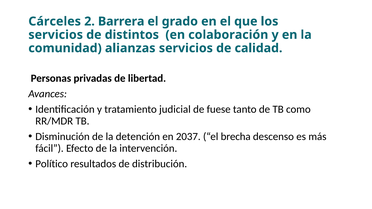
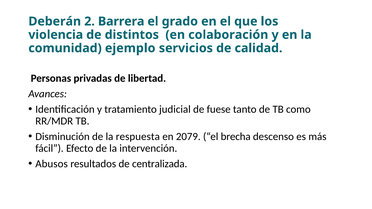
Cárceles: Cárceles -> Deberán (55, 21)
servicios: servicios -> violencia (56, 35)
alianzas: alianzas -> ejemplo (130, 48)
detención: detención -> respuesta (138, 137)
2037: 2037 -> 2079 (188, 137)
Político: Político -> Abusos (52, 164)
distribución: distribución -> centralizada (160, 164)
